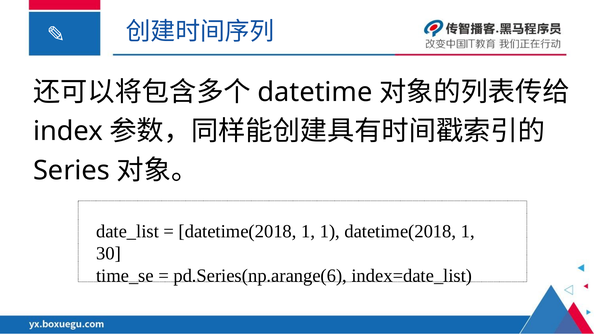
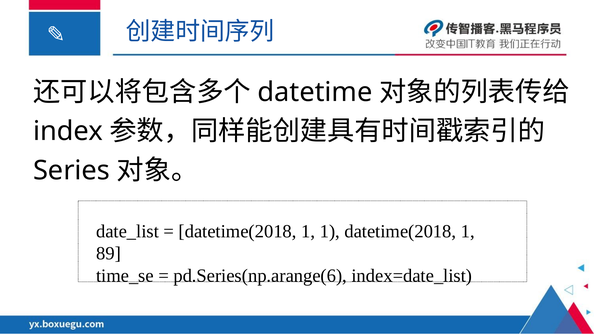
30: 30 -> 89 (108, 254)
